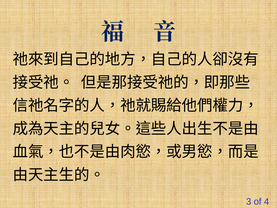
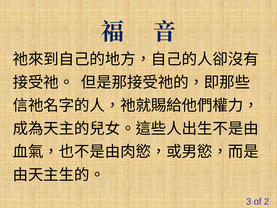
4: 4 -> 2 (267, 201)
